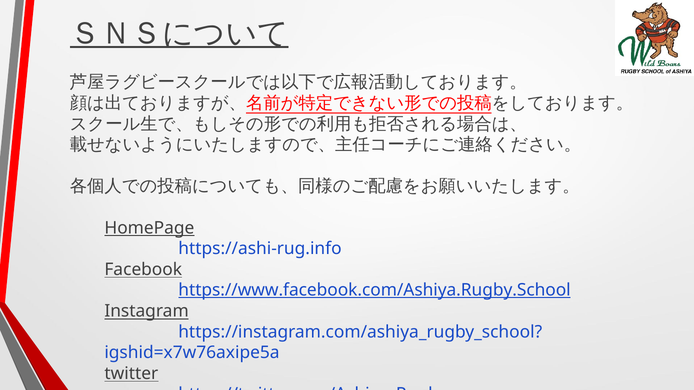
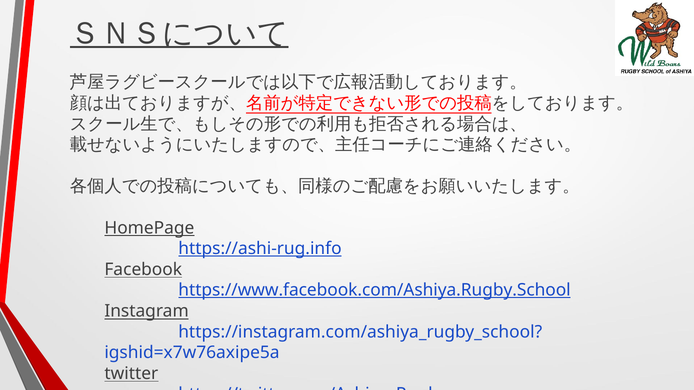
https://ashi-rug.info underline: none -> present (260, 249)
